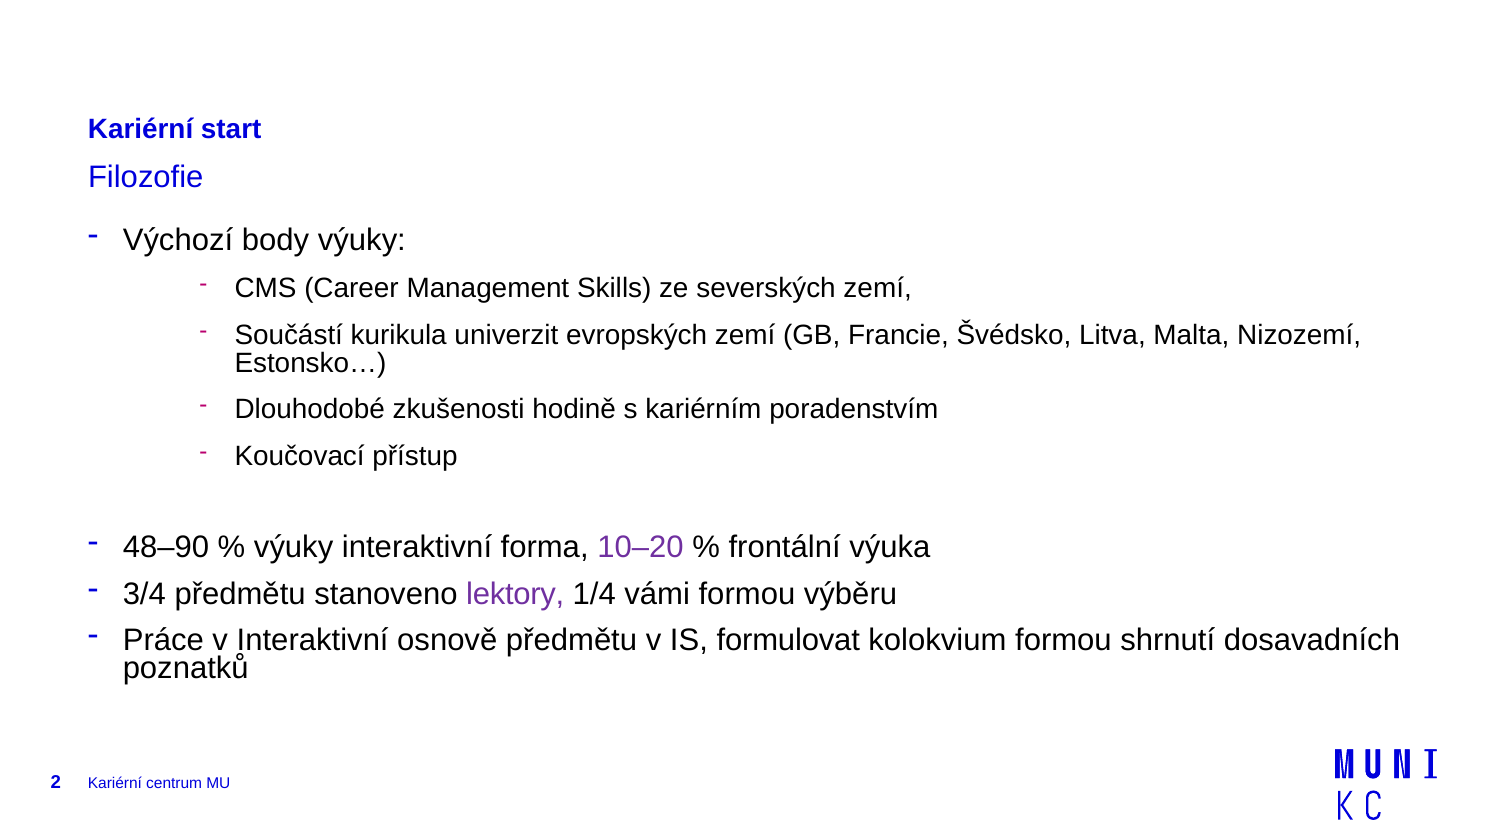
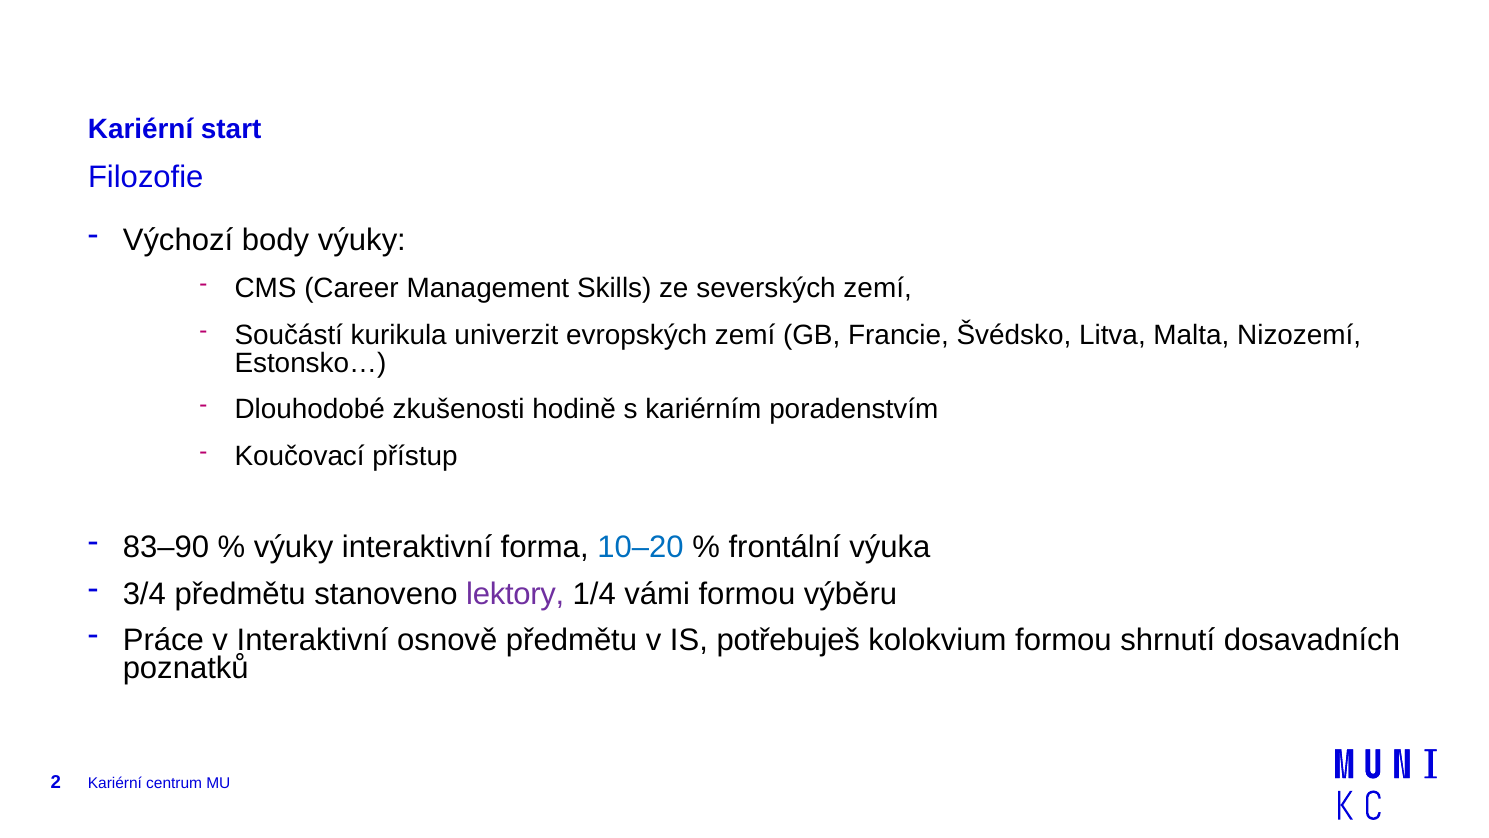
48–90: 48–90 -> 83–90 (166, 547)
10–20 colour: purple -> blue (640, 547)
formulovat: formulovat -> potřebuješ (788, 640)
